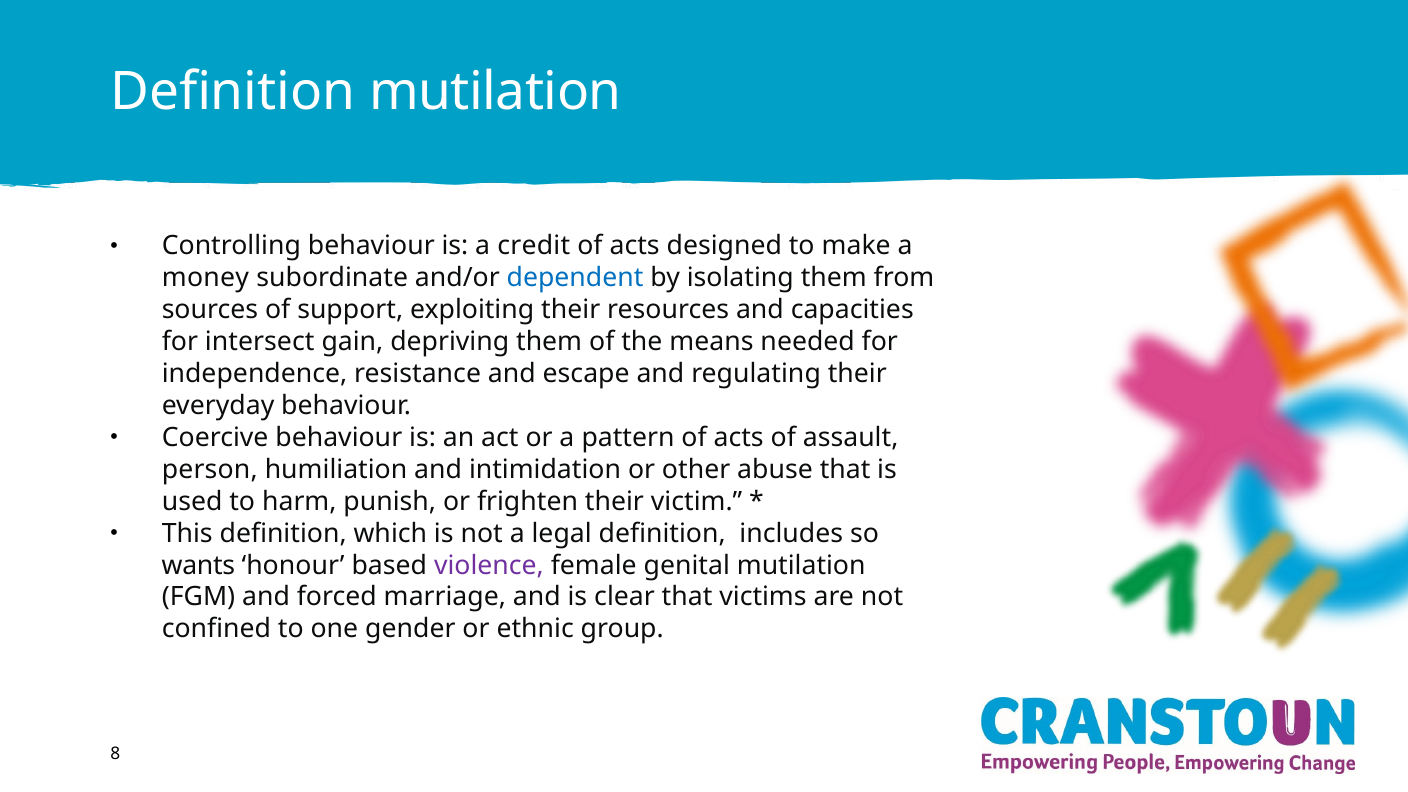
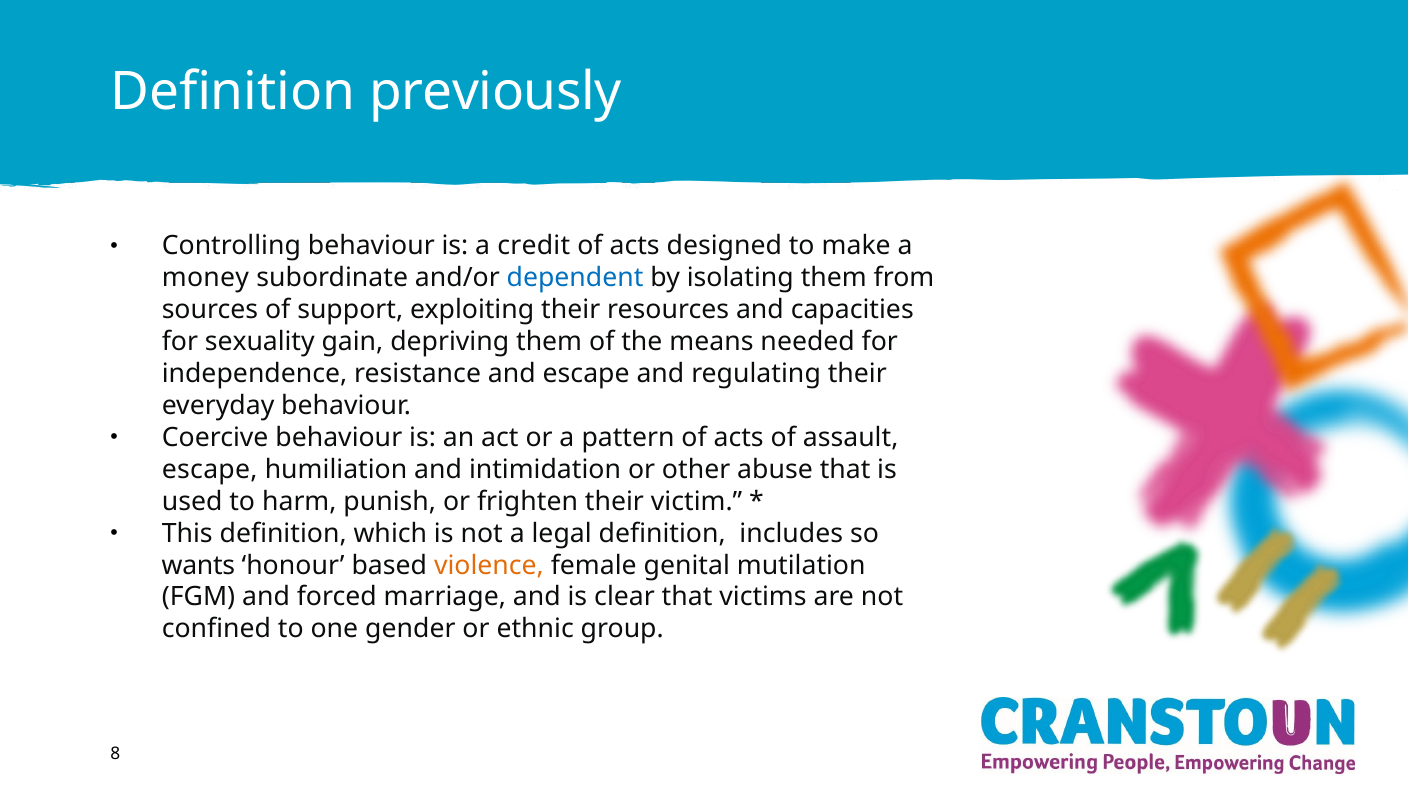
Definition mutilation: mutilation -> previously (495, 92)
intersect: intersect -> sexuality (260, 342)
person: person -> escape (210, 469)
violence colour: purple -> orange (489, 565)
